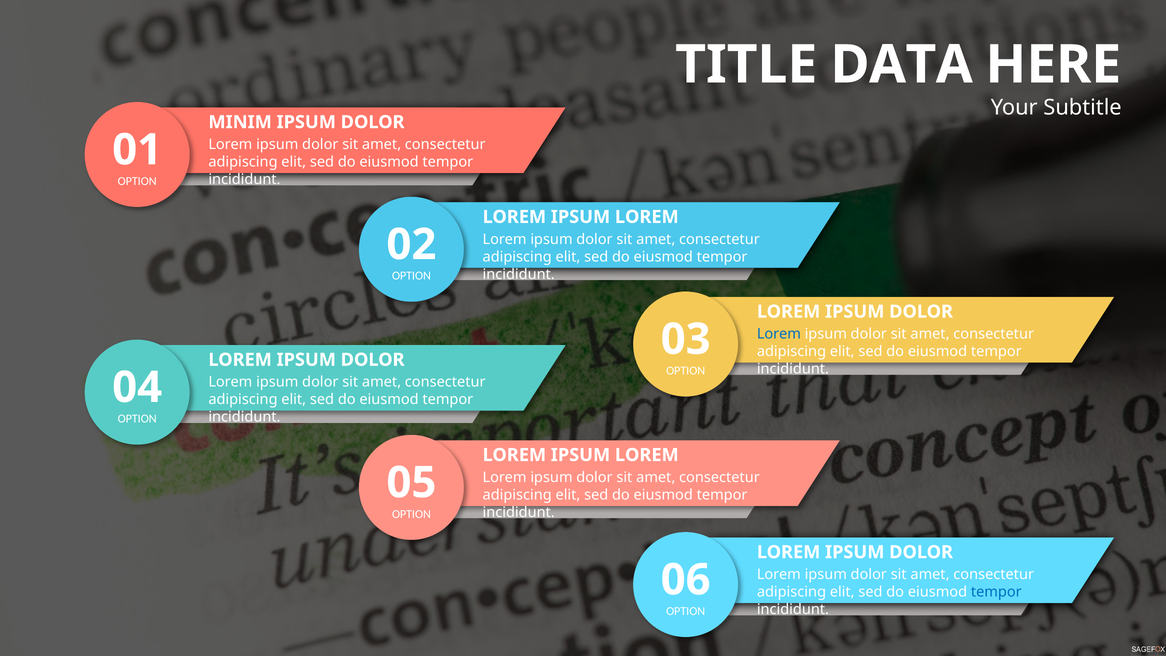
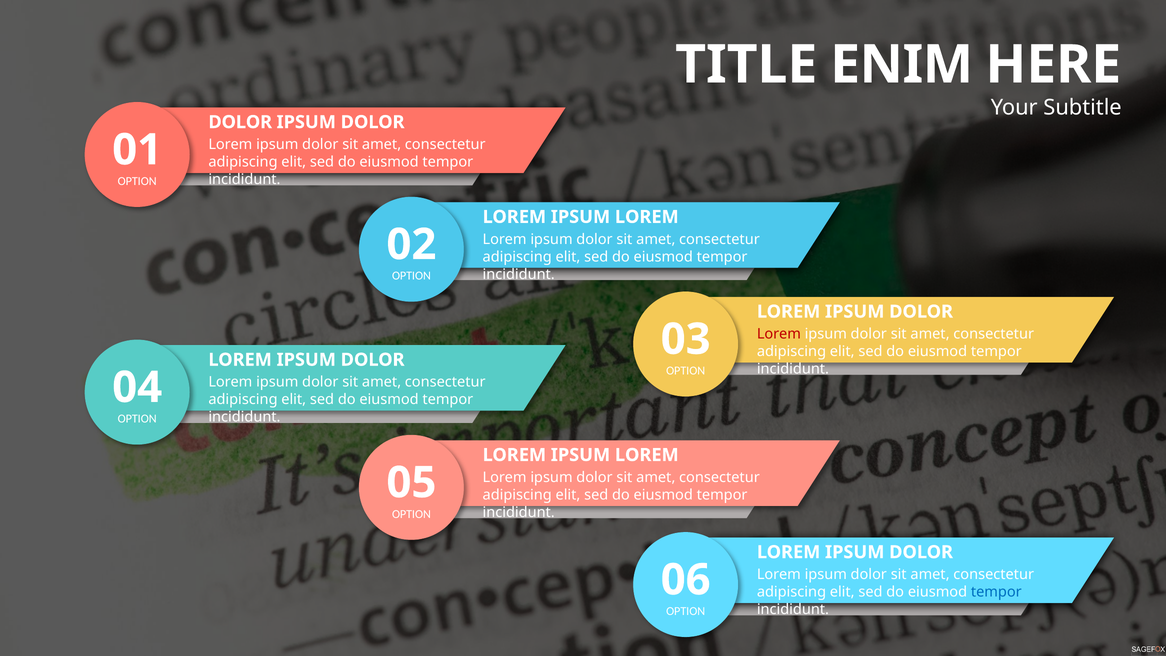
DATA: DATA -> ENIM (902, 65)
MINIM: MINIM -> DOLOR (240, 122)
Lorem colour: blue -> red (779, 334)
